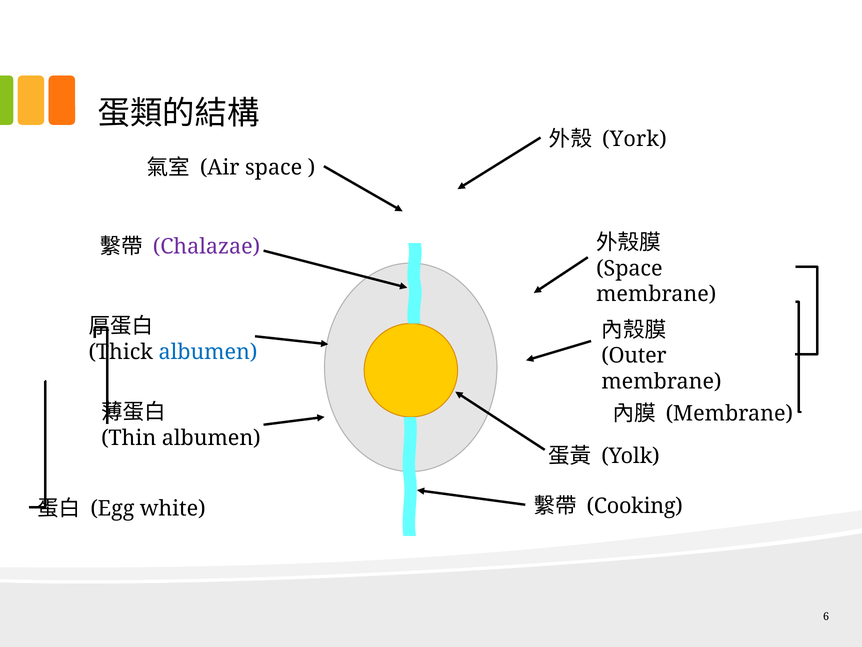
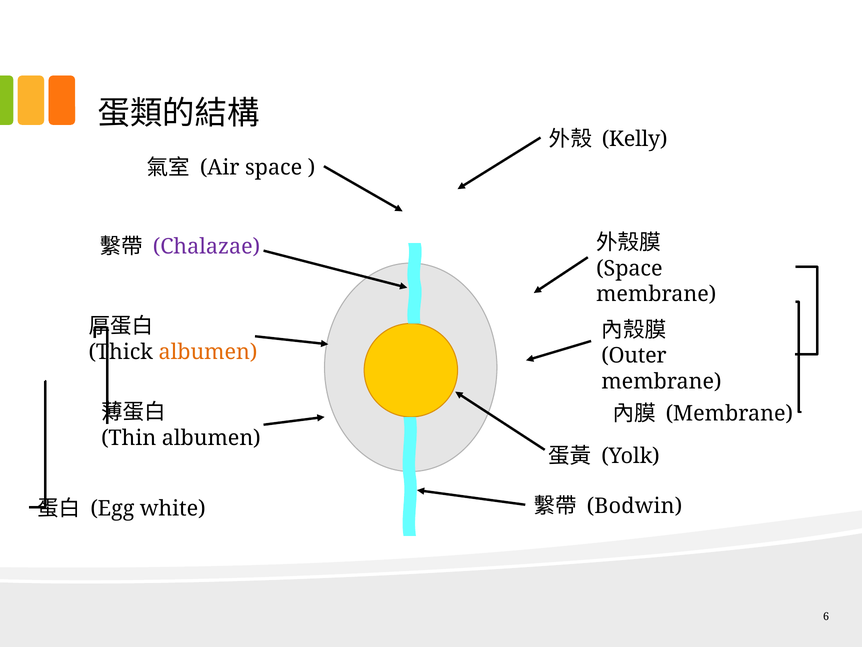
York: York -> Kelly (635, 139)
albumen colour: blue -> orange (208, 352)
Cooking: Cooking -> Bodwin (634, 506)
